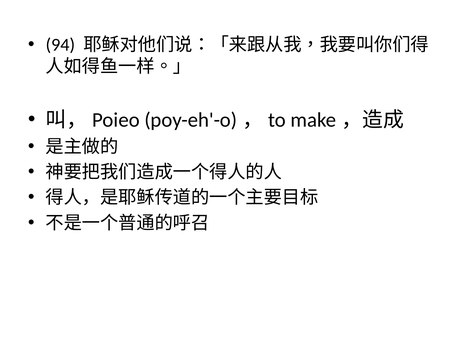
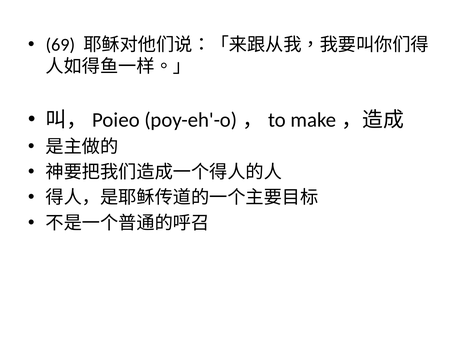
94: 94 -> 69 (60, 45)
